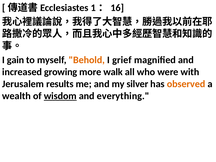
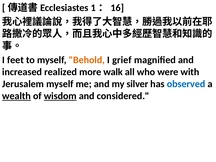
gain: gain -> feet (15, 60)
growing: growing -> realized (61, 72)
Jerusalem results: results -> myself (60, 84)
observed colour: orange -> blue (186, 84)
wealth underline: none -> present (16, 96)
everything: everything -> considered (123, 96)
